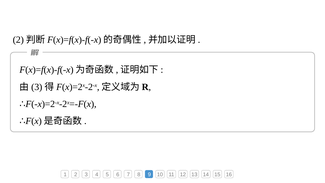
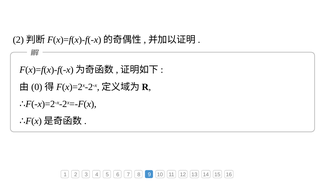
3: 3 -> 0 (37, 87)
